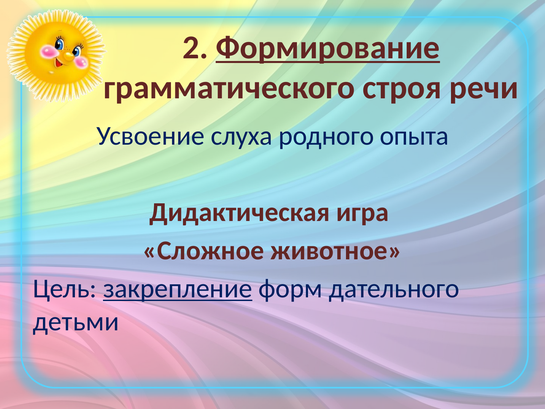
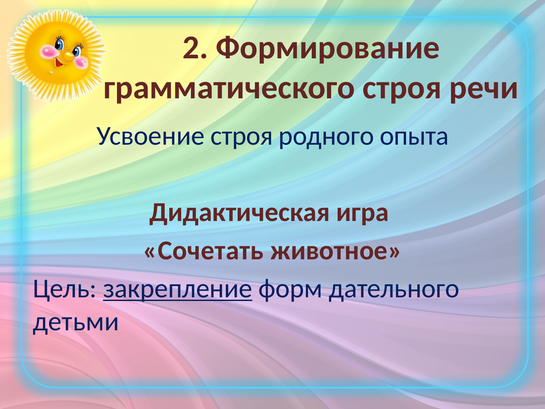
Формирование underline: present -> none (328, 48)
Усвоение слуха: слуха -> строя (242, 136)
Сложное: Сложное -> Сочетать (203, 250)
